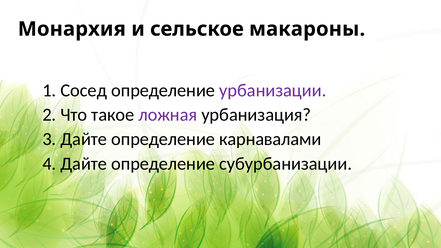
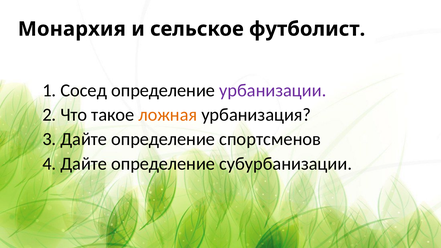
макароны: макароны -> футболист (307, 29)
ложная colour: purple -> orange (168, 115)
карнавалами: карнавалами -> спортсменов (270, 139)
